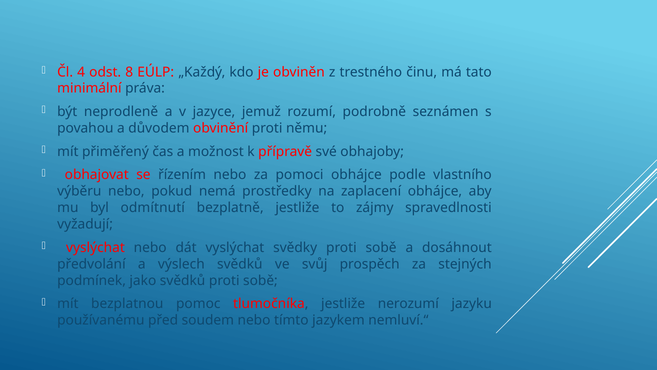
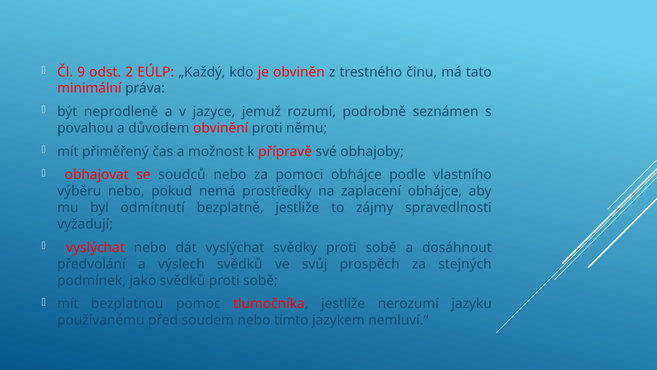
4: 4 -> 9 (81, 72)
8: 8 -> 2 (129, 72)
řízením: řízením -> soudců (182, 175)
